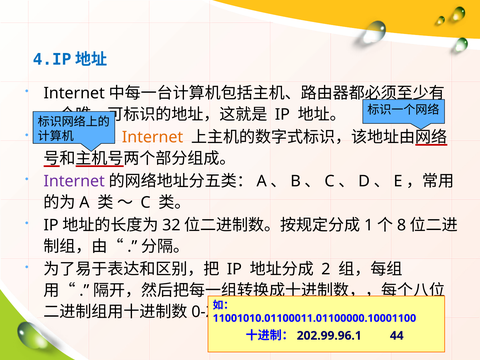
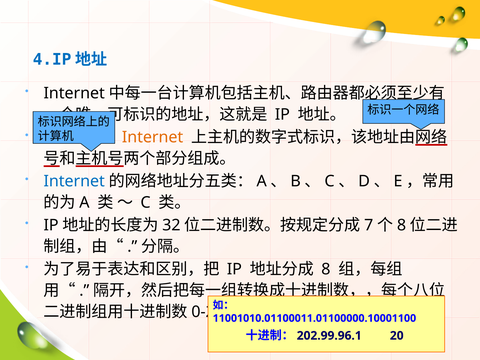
Internet colour: purple -> blue (74, 181)
1: 1 -> 7 (369, 225)
2: 2 -> 8 (326, 269)
44: 44 -> 20 (397, 336)
